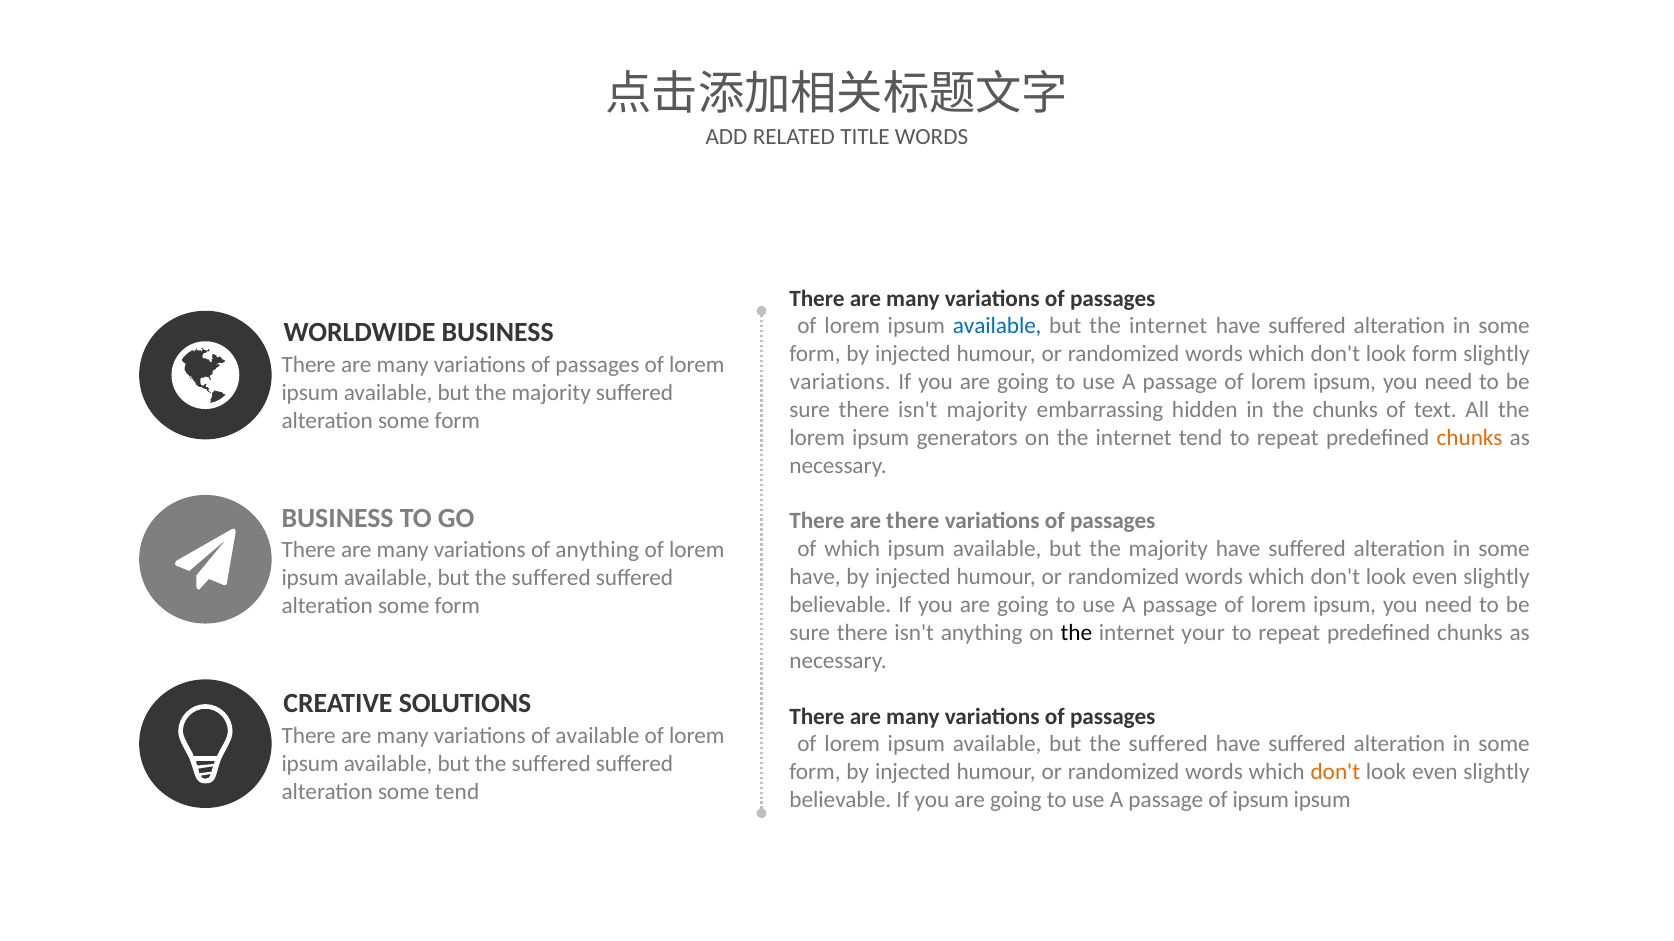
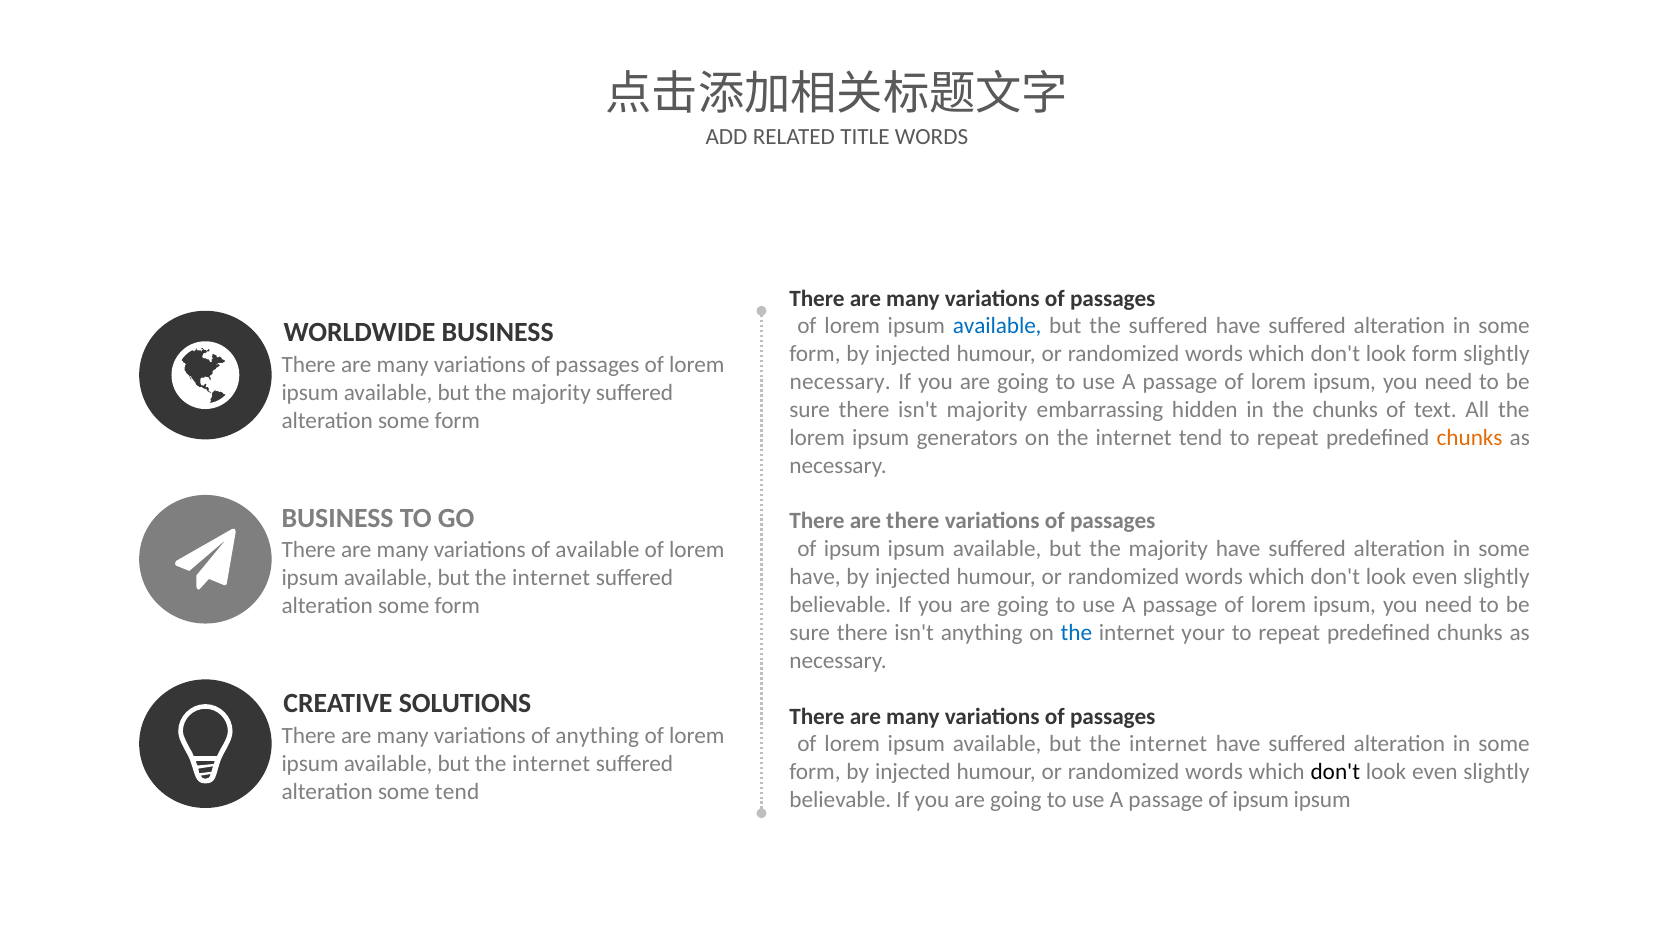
but the internet: internet -> suffered (1168, 326)
variations: variations -> necessary (840, 382)
which: which -> ipsum (852, 550)
of anything: anything -> available (597, 550)
suffered: suffered -> internet (551, 578)
the colour: black -> blue (1076, 633)
of available: available -> anything (597, 736)
suffered: suffered -> internet (1168, 745)
suffered: suffered -> internet (551, 764)
don't colour: orange -> black (1335, 773)
